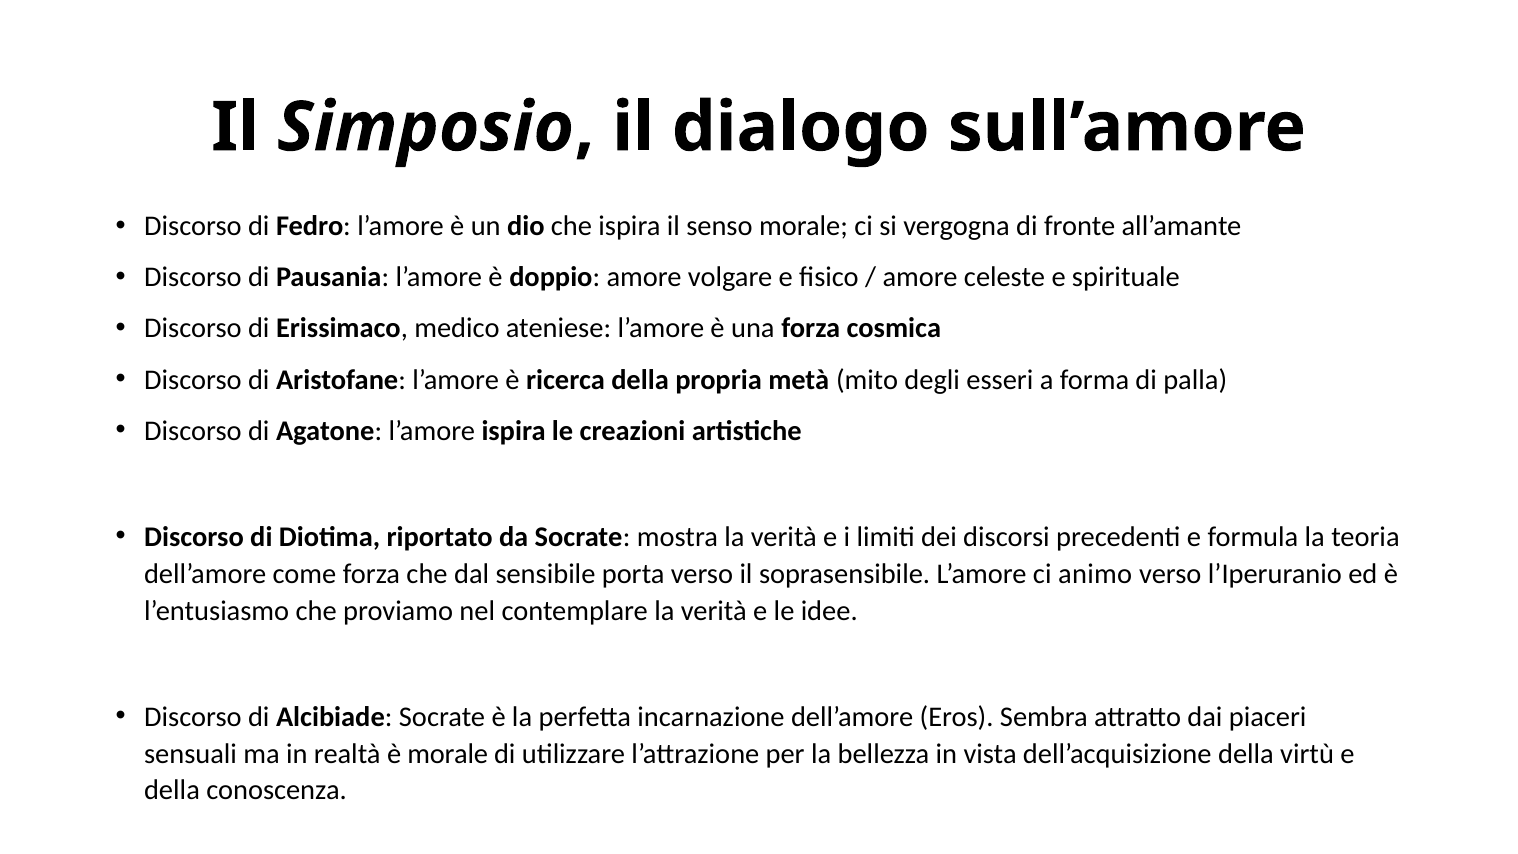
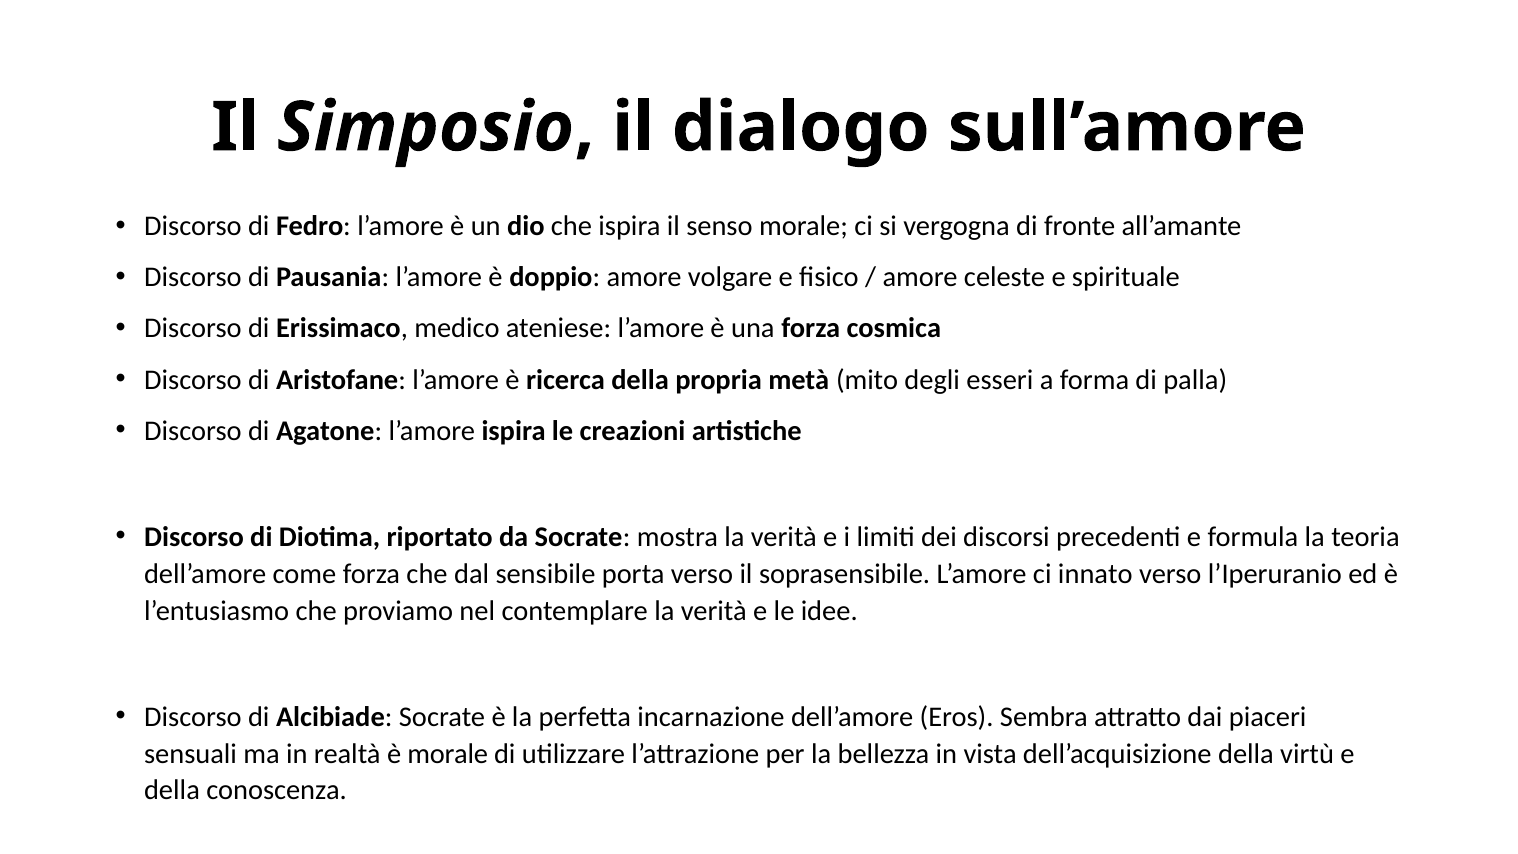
animo: animo -> innato (1095, 574)
